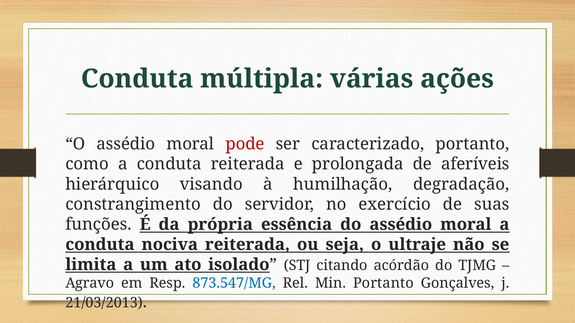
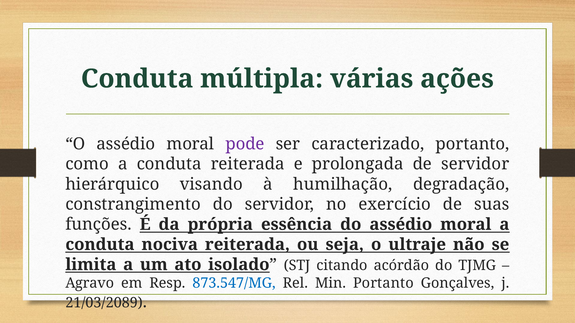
pode colour: red -> purple (245, 144)
de aferíveis: aferíveis -> servidor (475, 164)
21/03/2013: 21/03/2013 -> 21/03/2089 (104, 303)
